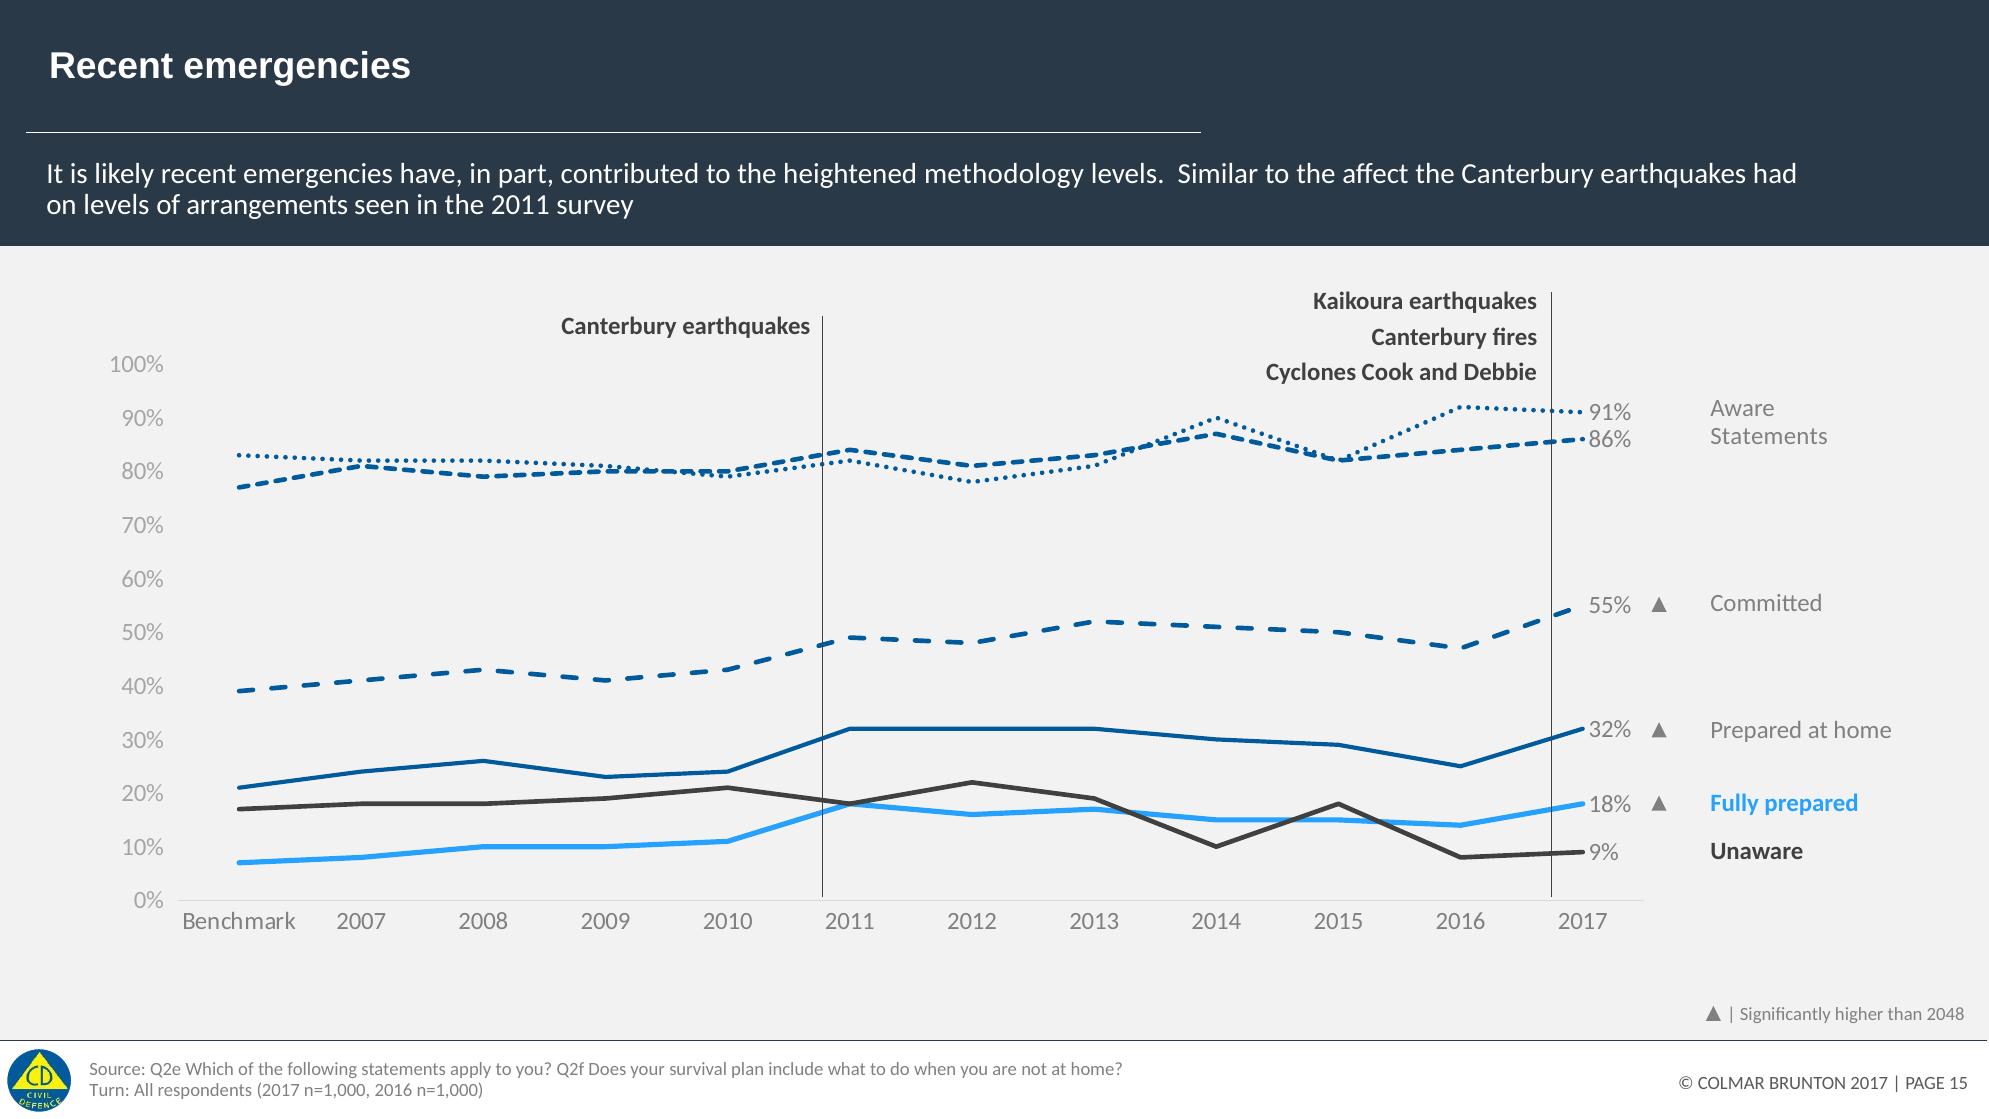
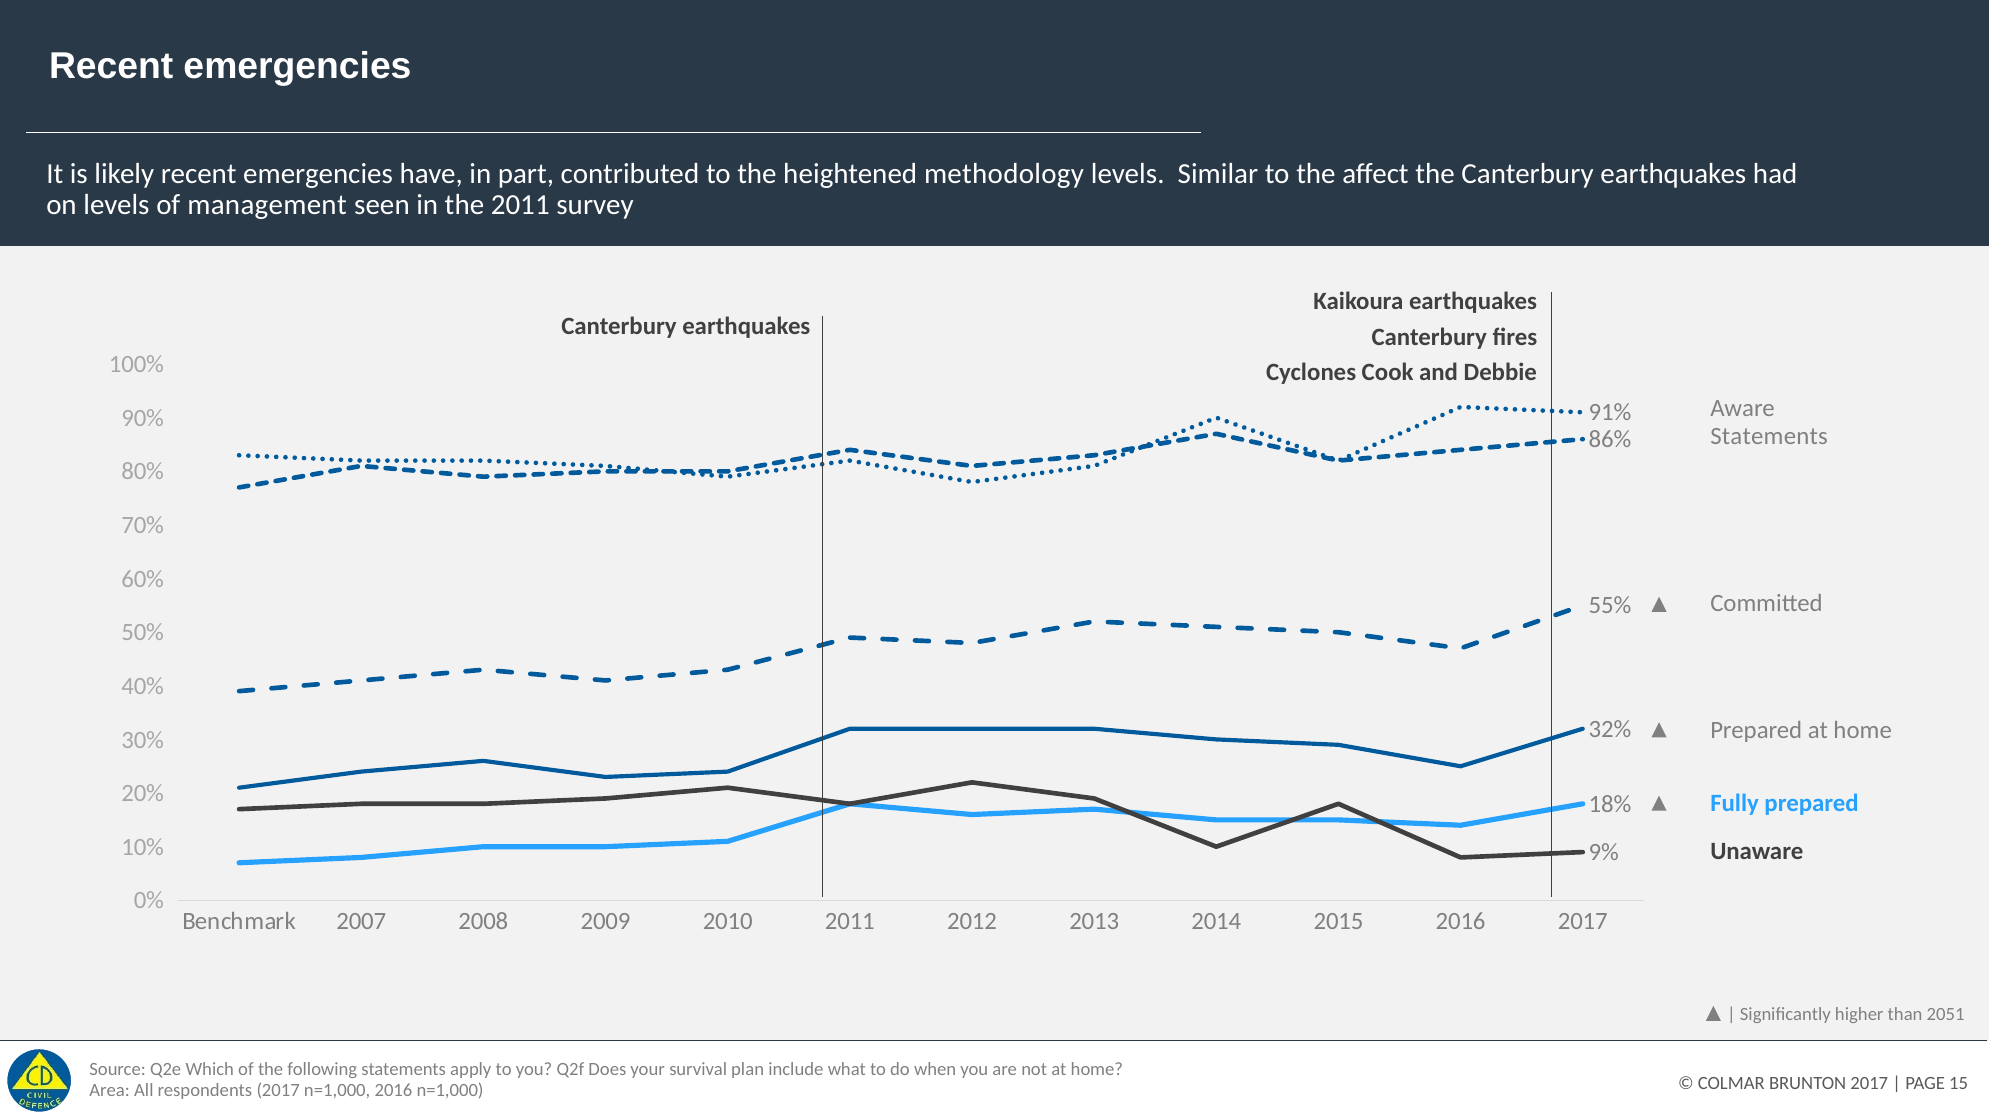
arrangements: arrangements -> management (267, 205)
2048: 2048 -> 2051 (1946, 1014)
Turn: Turn -> Area (110, 1090)
